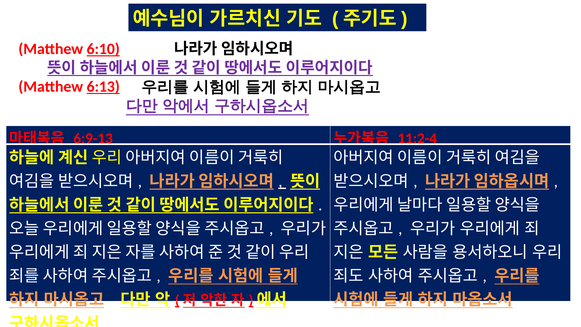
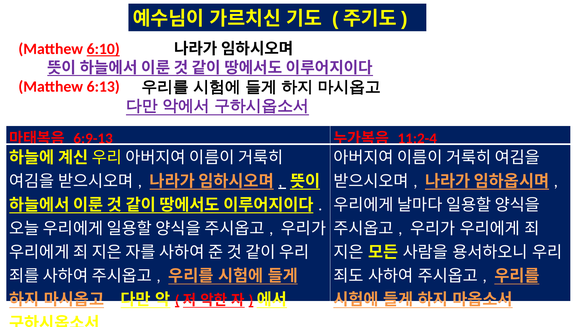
6:13 underline: present -> none (103, 87)
